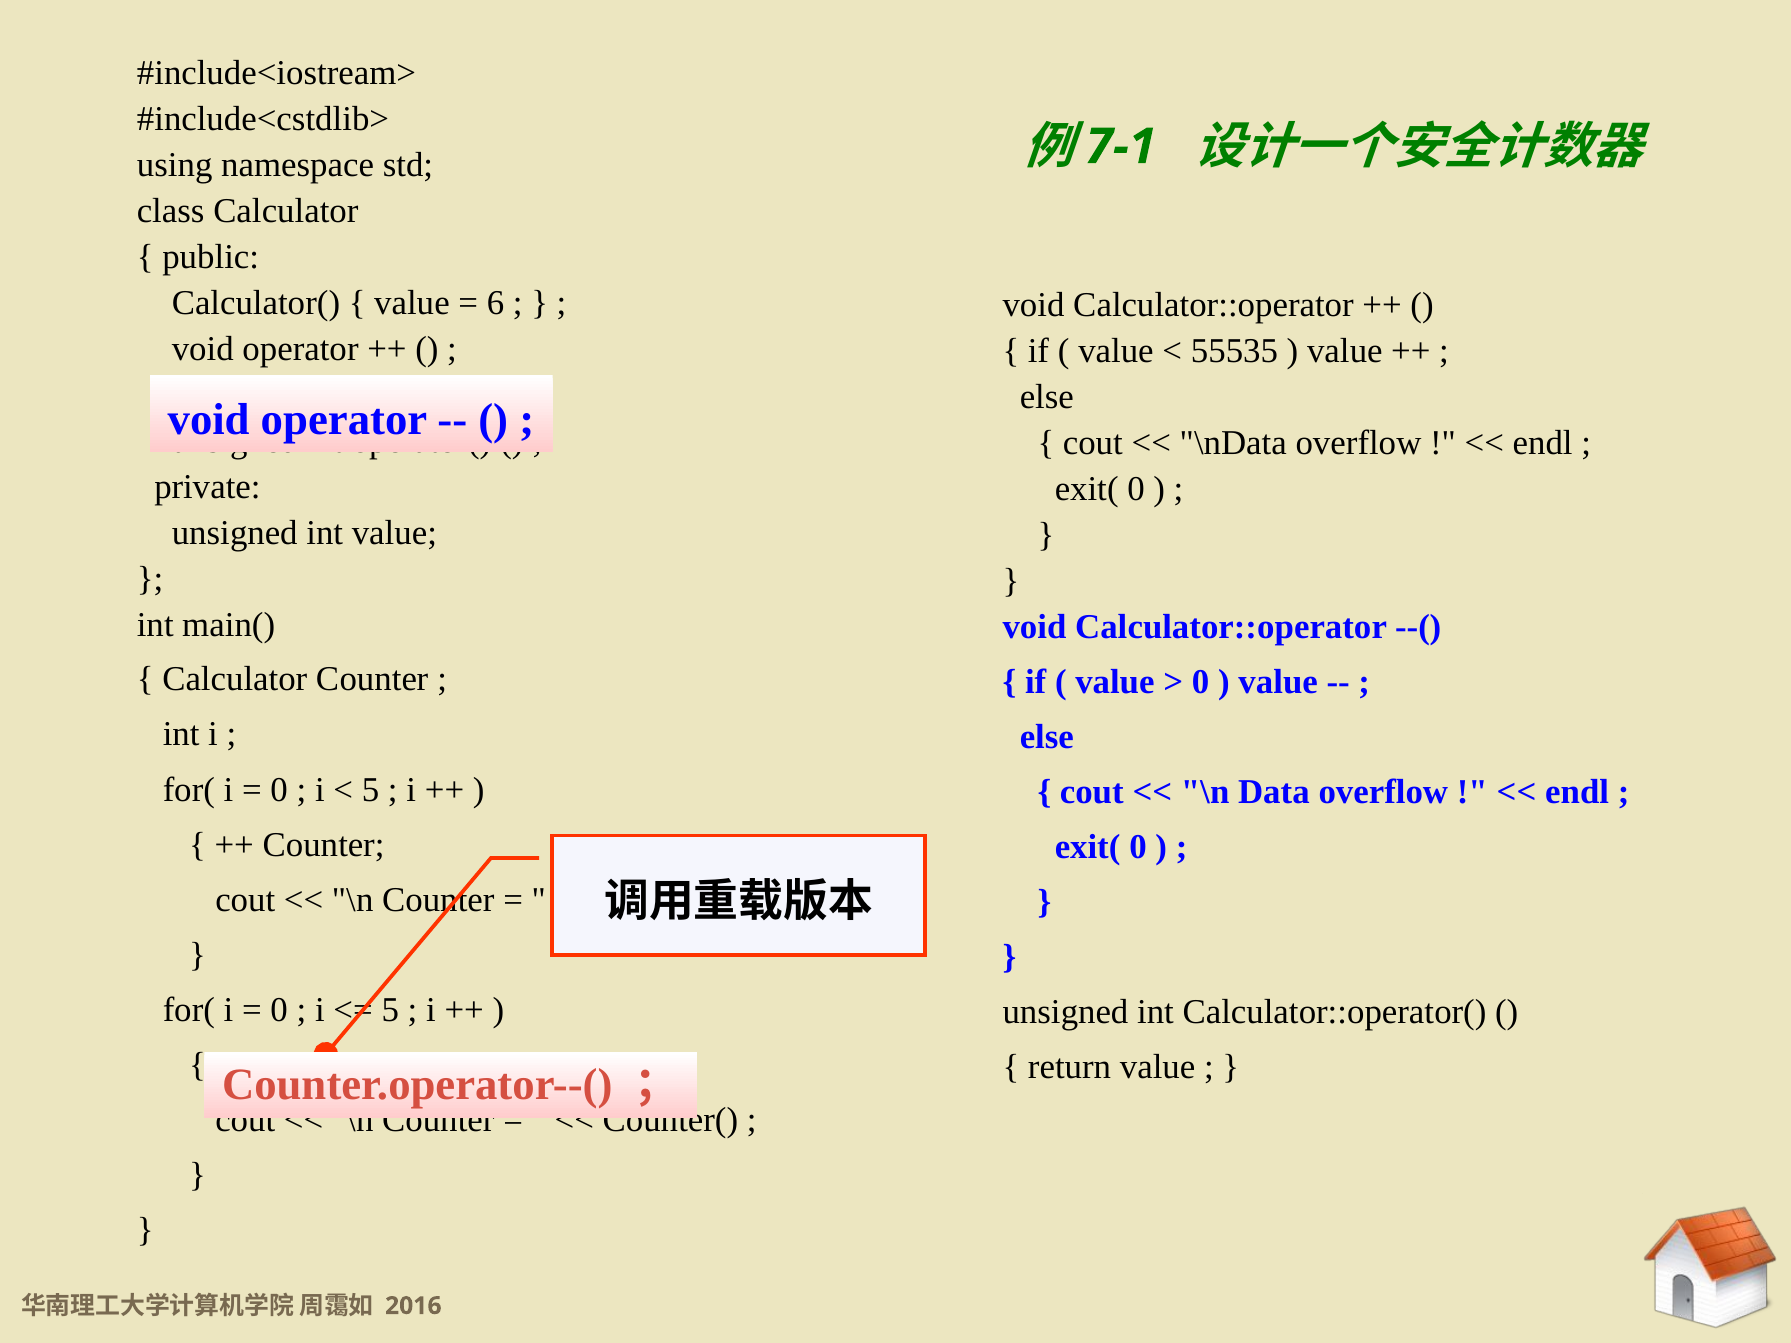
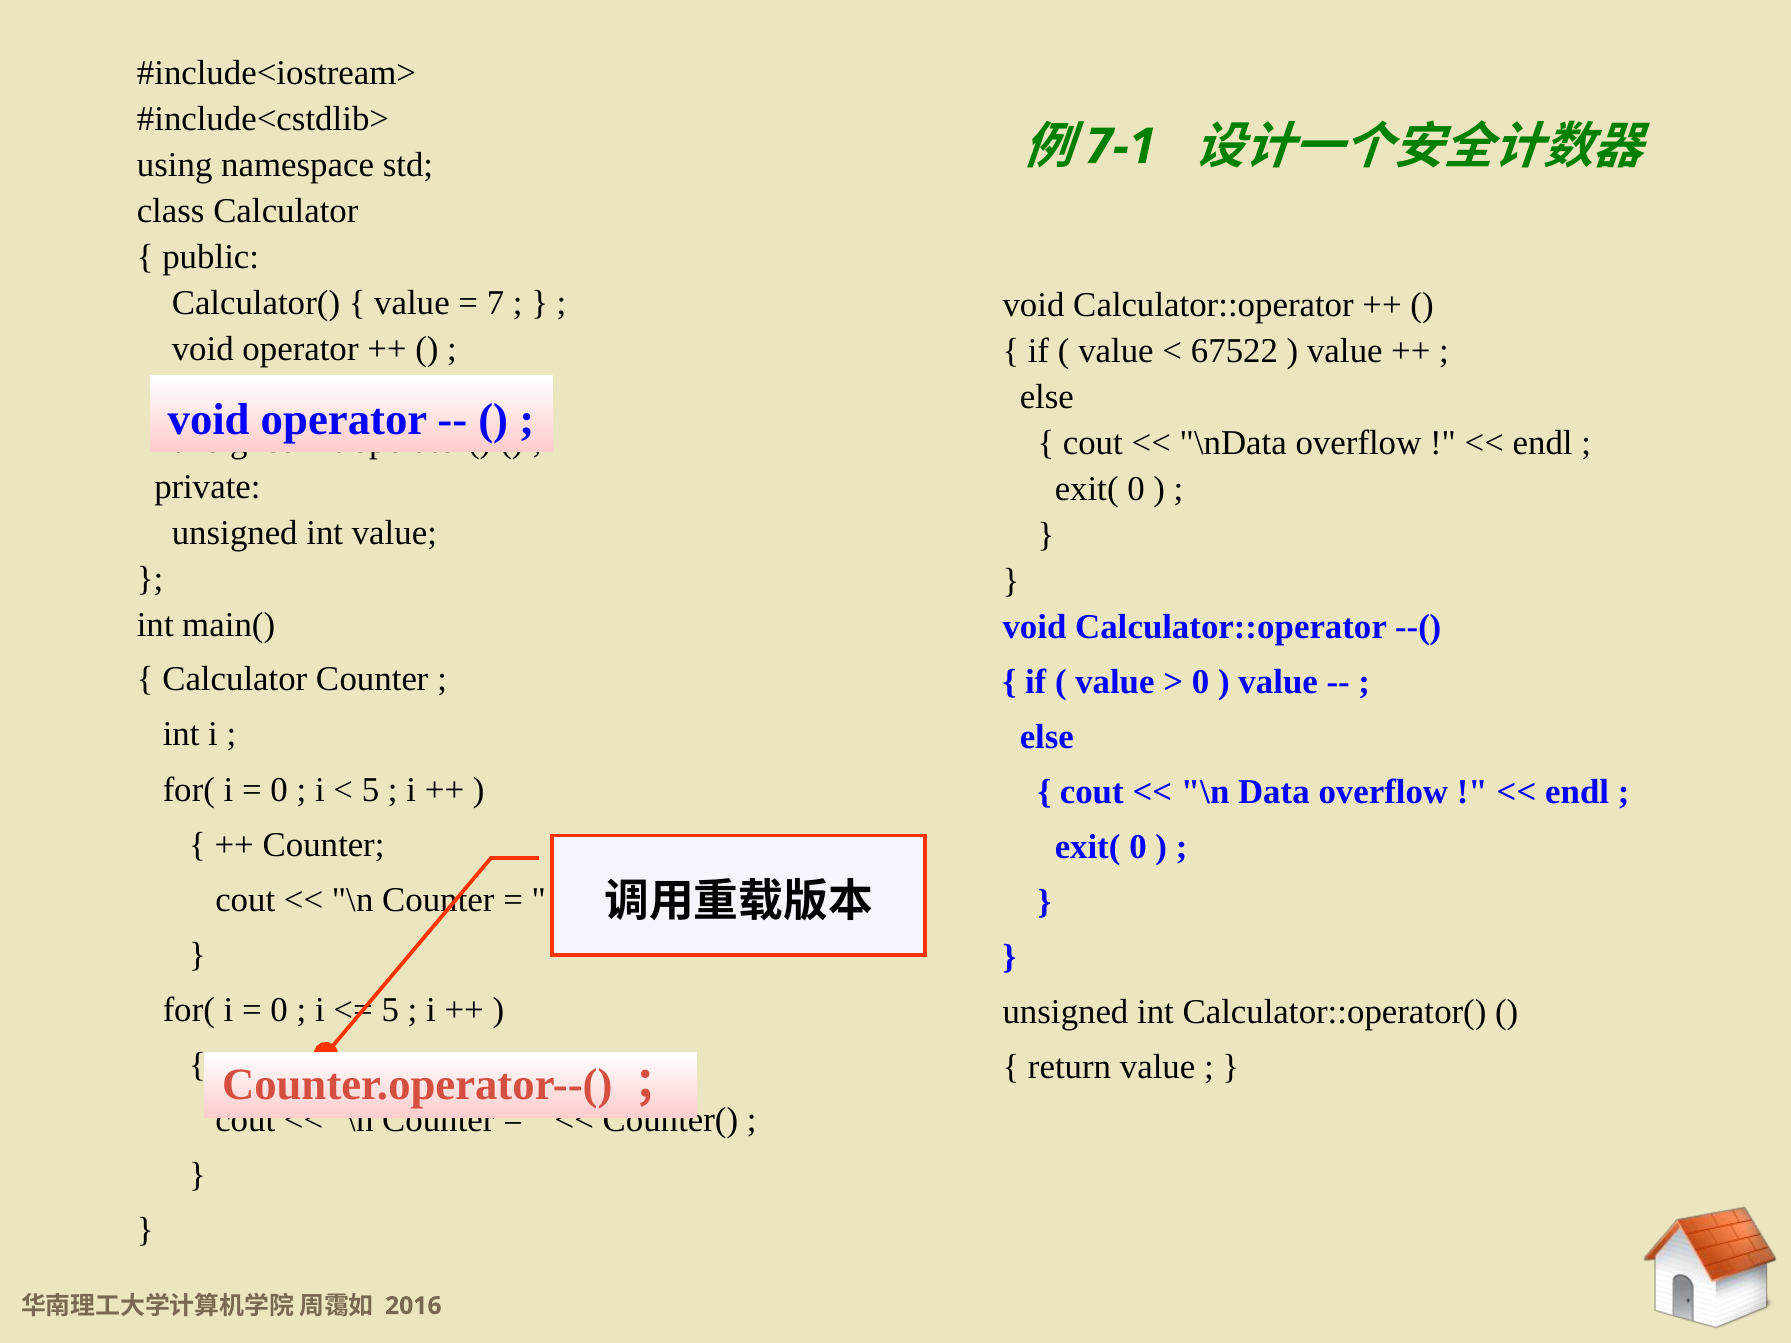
6: 6 -> 7 (495, 303)
55535: 55535 -> 67522 (1234, 352)
